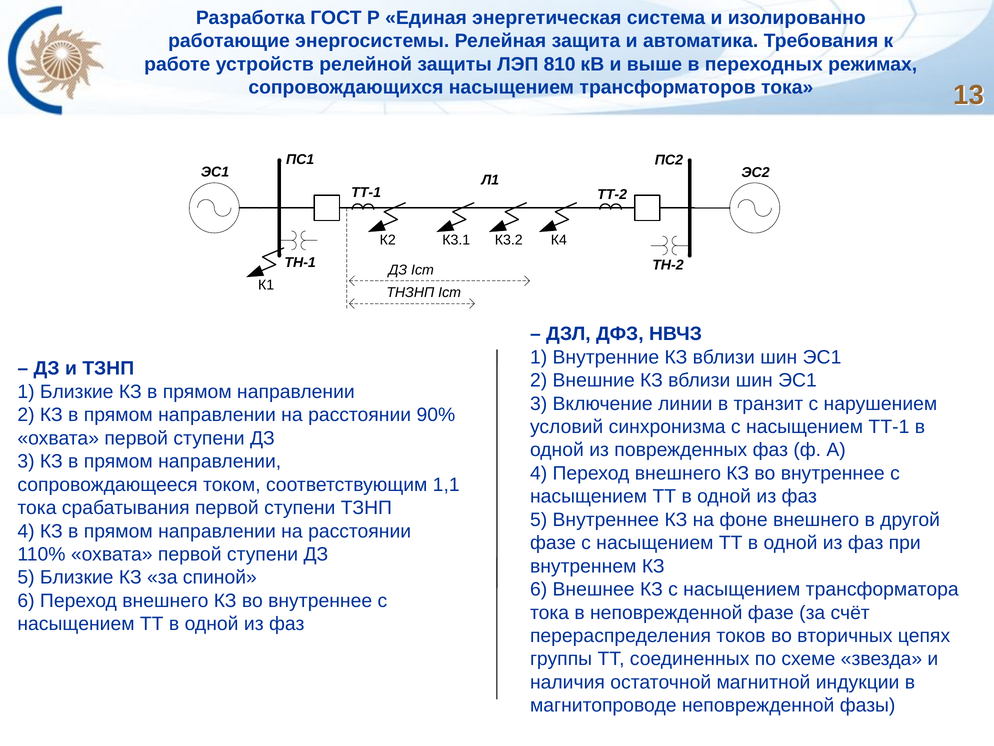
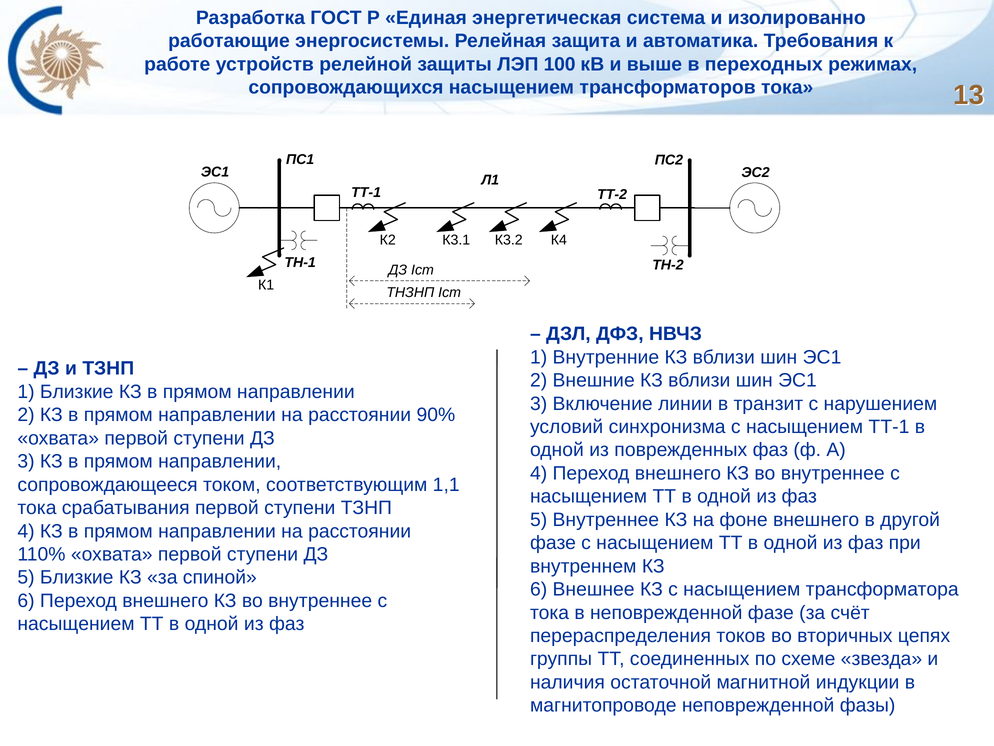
810: 810 -> 100 (560, 64)
